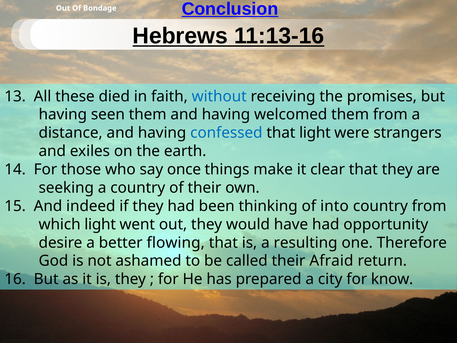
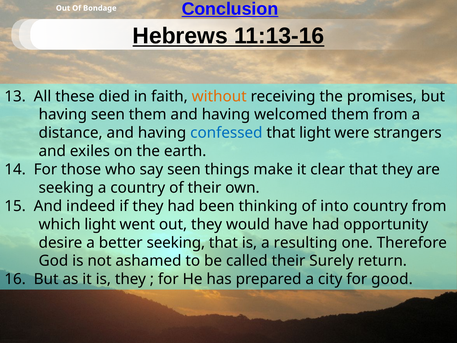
without colour: blue -> orange (219, 96)
say once: once -> seen (184, 169)
better flowing: flowing -> seeking (176, 242)
Afraid: Afraid -> Surely (332, 261)
know: know -> good (392, 279)
